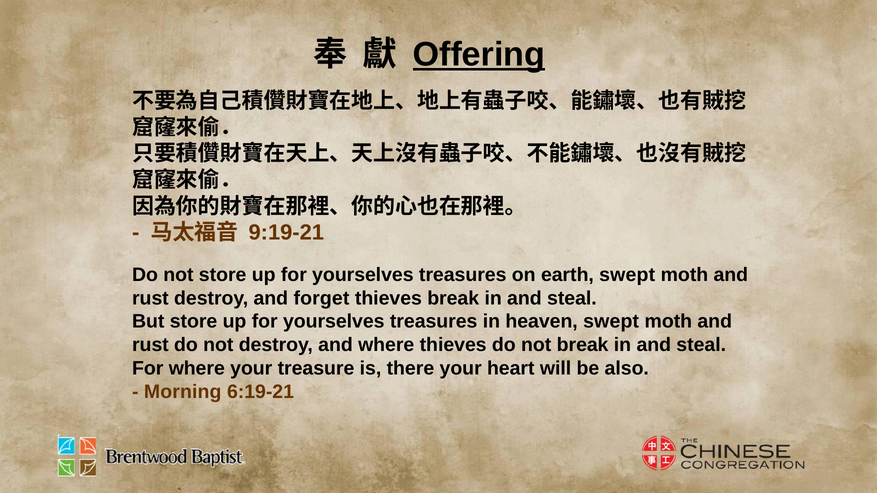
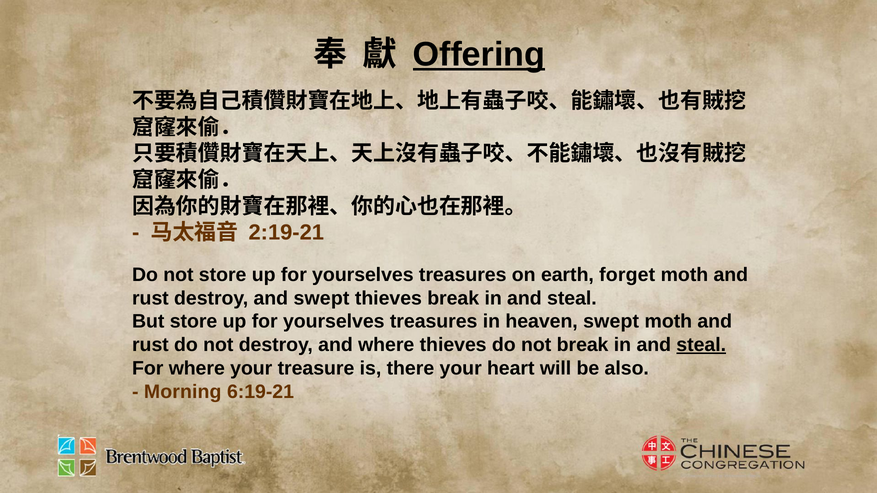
9:19-21: 9:19-21 -> 2:19-21 (286, 233)
earth swept: swept -> forget (627, 275)
and forget: forget -> swept (321, 298)
steal underline: none -> present (701, 345)
